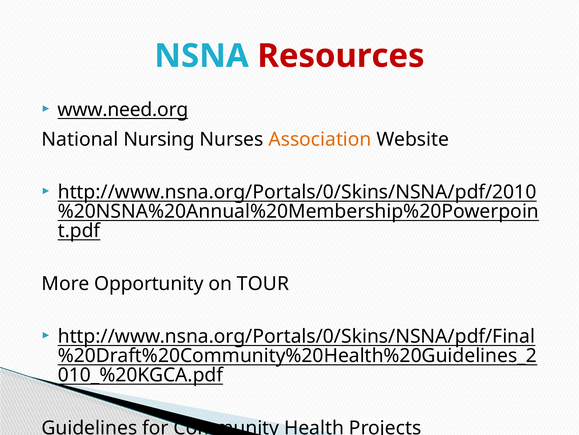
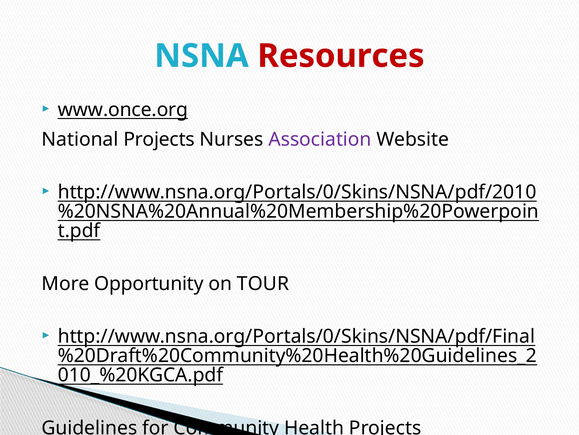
www.need.org: www.need.org -> www.once.org (123, 110)
National Nursing: Nursing -> Projects (159, 139)
Association colour: orange -> purple (320, 139)
